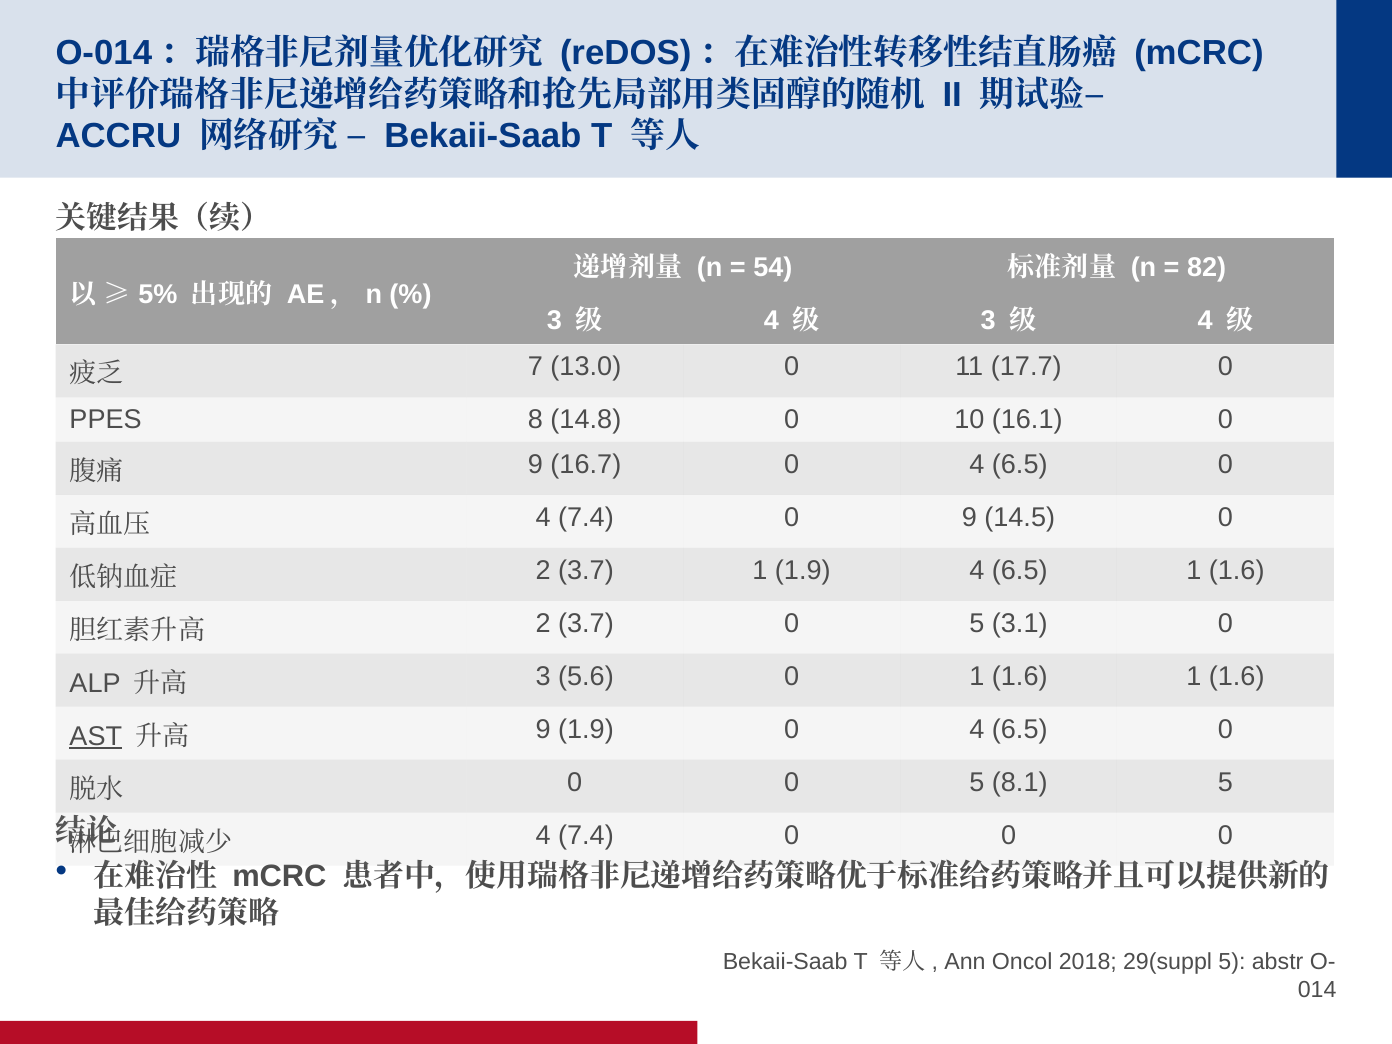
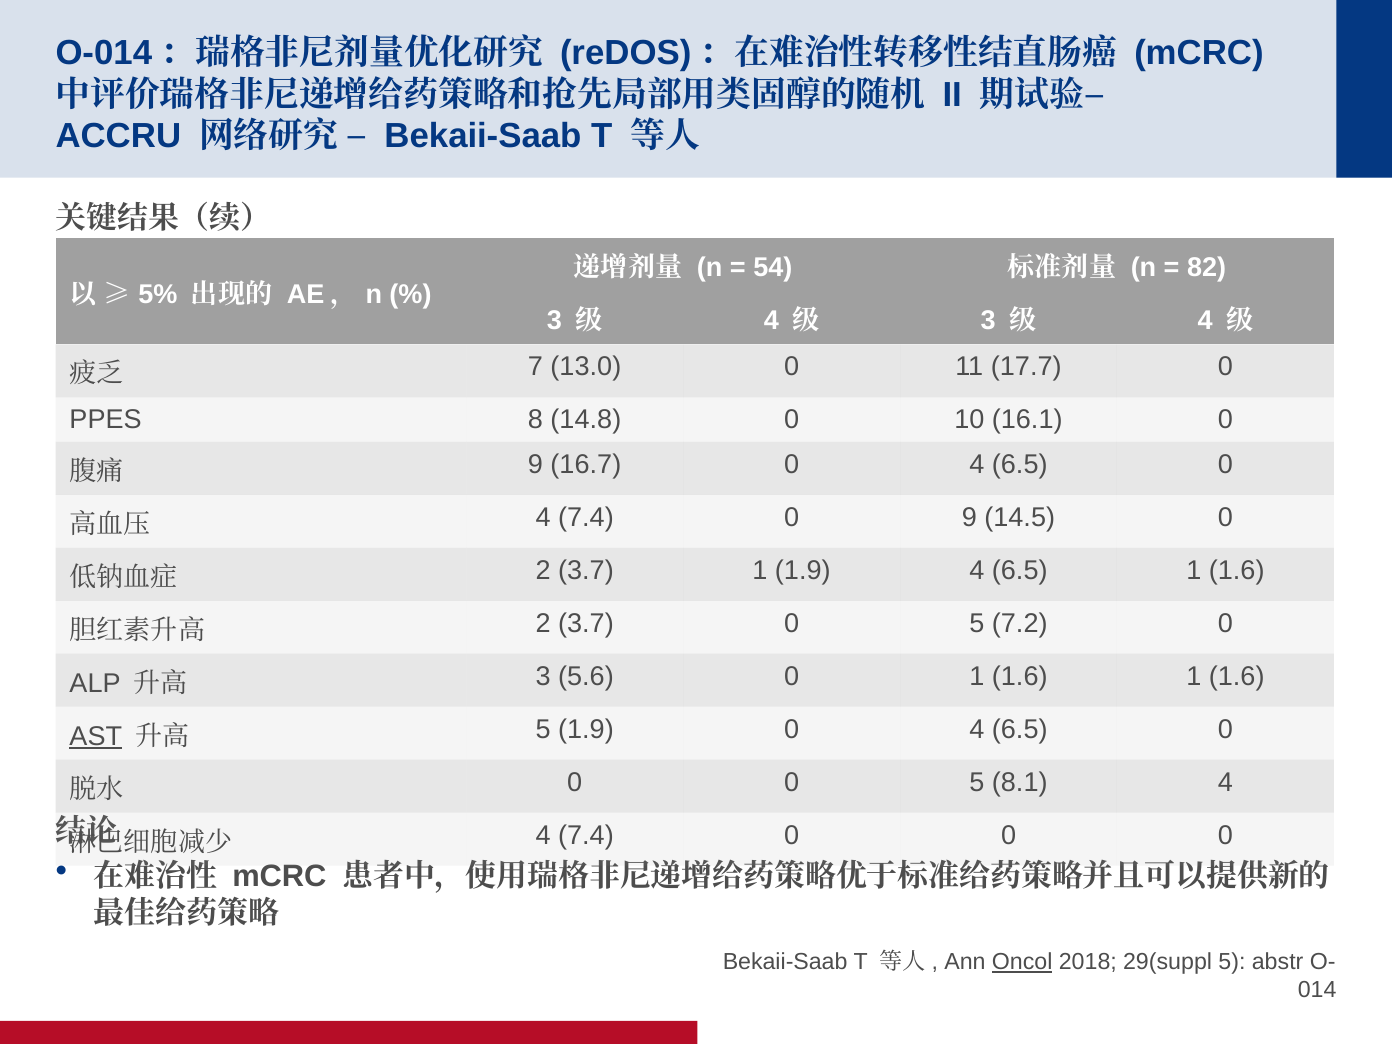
3.1: 3.1 -> 7.2 (1020, 623)
9: 9 -> 5 (543, 729)
8.1 5: 5 -> 4 (1225, 782)
Oncol underline: none -> present (1022, 962)
